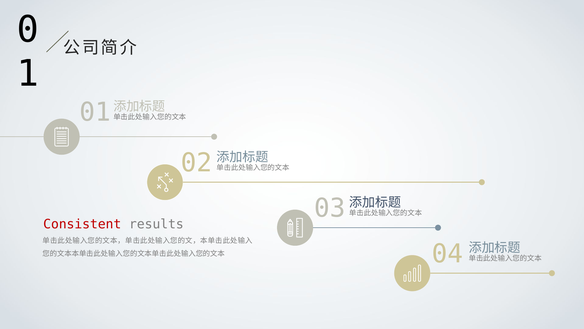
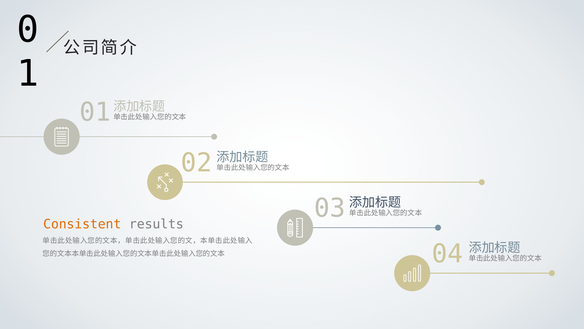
Consistent colour: red -> orange (82, 224)
